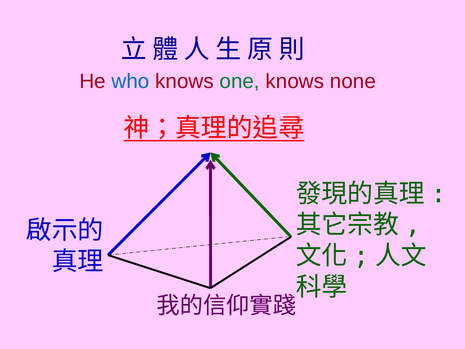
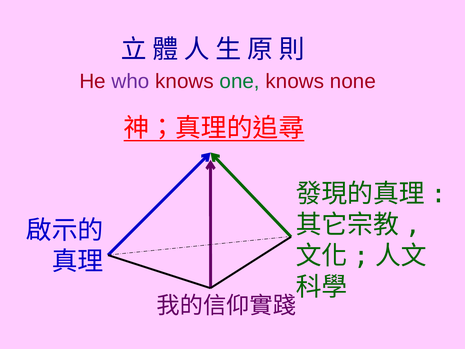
who colour: blue -> purple (130, 81)
